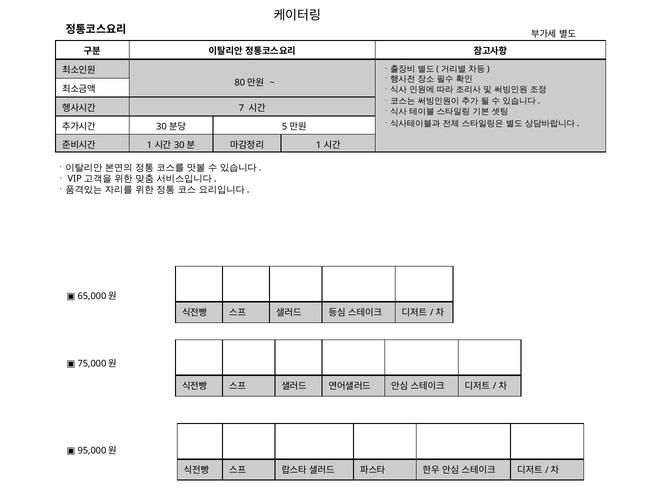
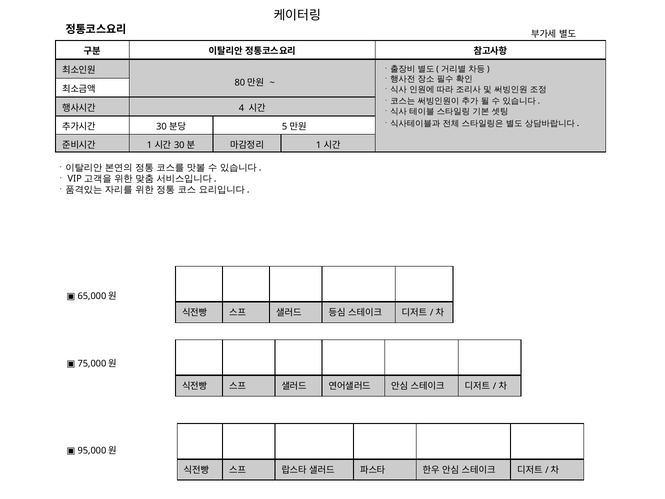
7: 7 -> 4 (241, 108)
